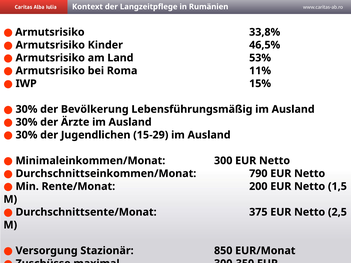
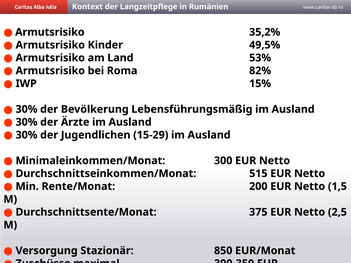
33,8%: 33,8% -> 35,2% (265, 32)
46,5%: 46,5% -> 49,5% (265, 45)
11%: 11% -> 82% (260, 71)
790: 790 -> 515 (258, 174)
